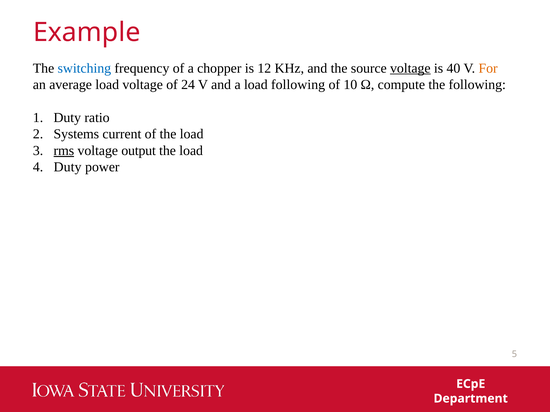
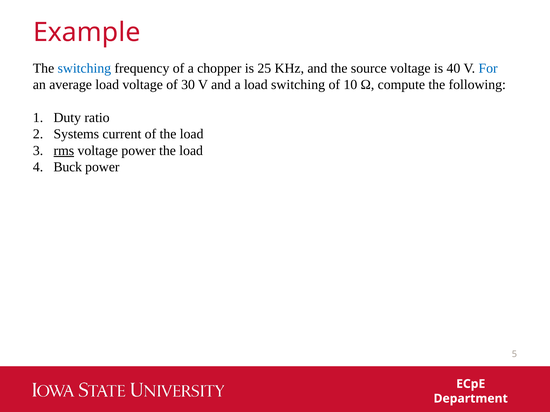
12: 12 -> 25 (264, 68)
voltage underline: present -> none (410, 68)
For colour: orange -> blue (488, 68)
24: 24 -> 30 (188, 85)
load following: following -> switching (298, 85)
voltage output: output -> power (139, 151)
Duty: Duty -> Buck (68, 167)
